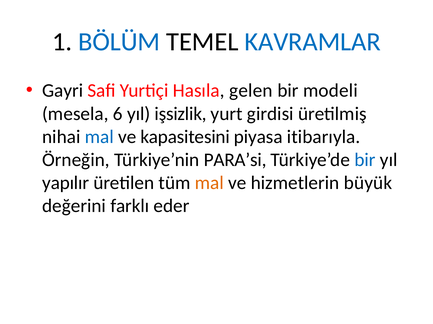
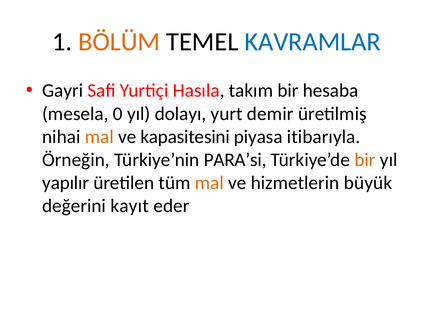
BÖLÜM colour: blue -> orange (119, 42)
gelen: gelen -> takım (251, 91)
modeli: modeli -> hesaba (331, 91)
6: 6 -> 0 (118, 114)
işsizlik: işsizlik -> dolayı (181, 114)
girdisi: girdisi -> demir (270, 114)
mal colour: blue -> orange (99, 137)
bir colour: blue -> orange (365, 160)
farklı: farklı -> kayıt (130, 206)
